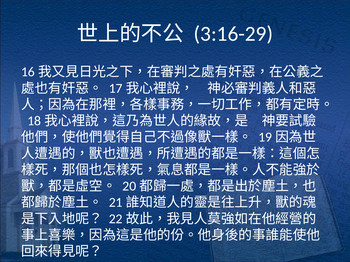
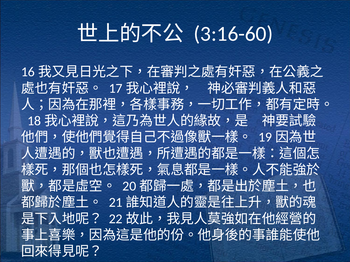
3:16-29: 3:16-29 -> 3:16-60 (233, 34)
